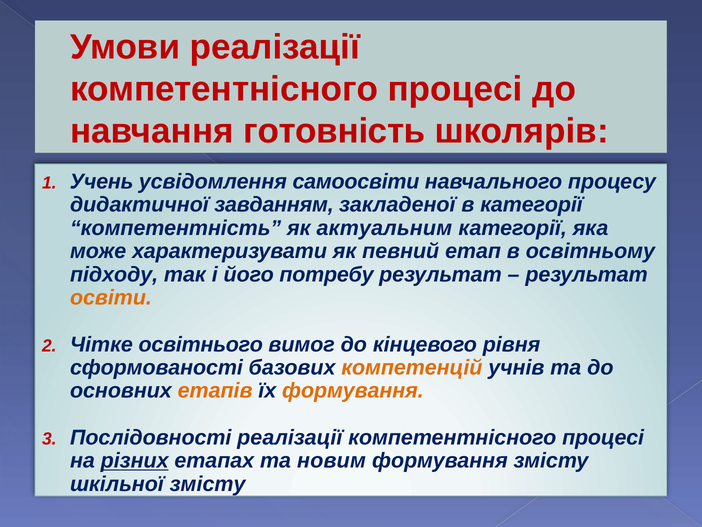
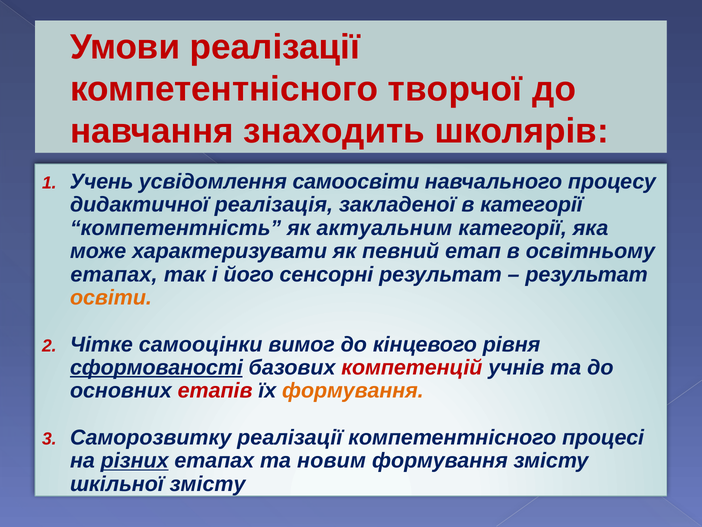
процесі: процесі -> творчої (455, 89)
готовність: готовність -> знаходить (334, 131)
завданням: завданням -> реалізація (274, 205)
підходу: підходу -> етапах (114, 274)
потребу: потребу -> сенсорні (326, 274)
освітнього: освітнього -> самооцінки (201, 344)
сформованості underline: none -> present (156, 367)
компетенцій colour: orange -> red (412, 367)
етапів colour: orange -> red (215, 390)
Послідовності: Послідовності -> Саморозвитку (151, 437)
